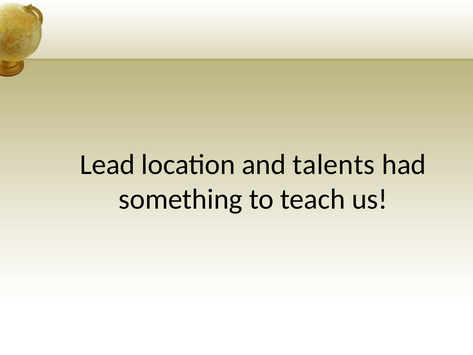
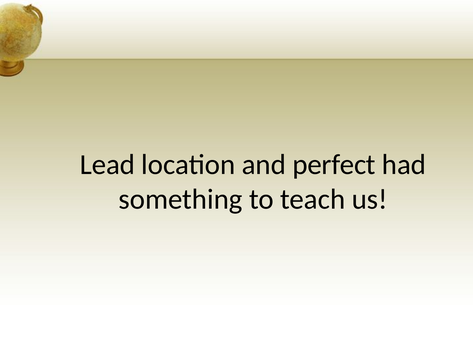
talents: talents -> perfect (334, 164)
